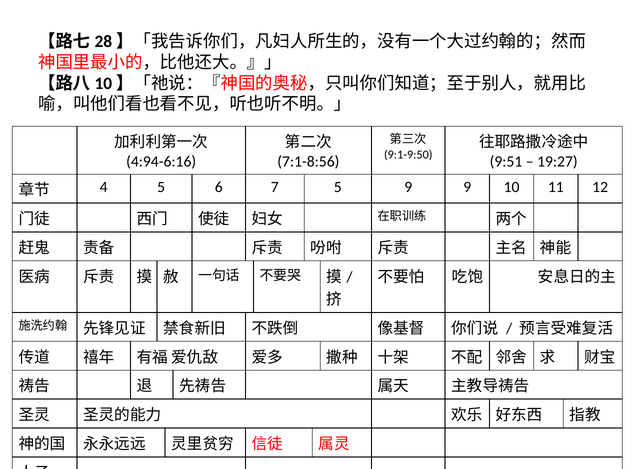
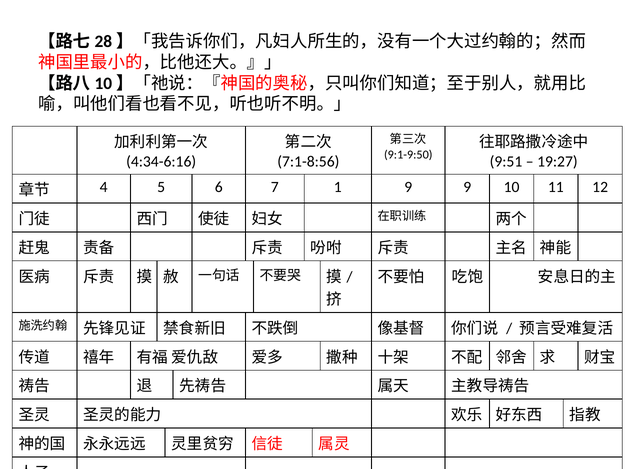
4:94-6:16: 4:94-6:16 -> 4:34-6:16 (161, 162)
7 5: 5 -> 1 (338, 187)
